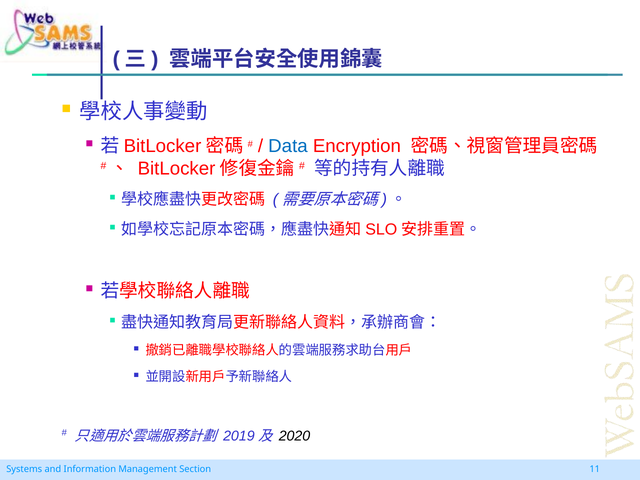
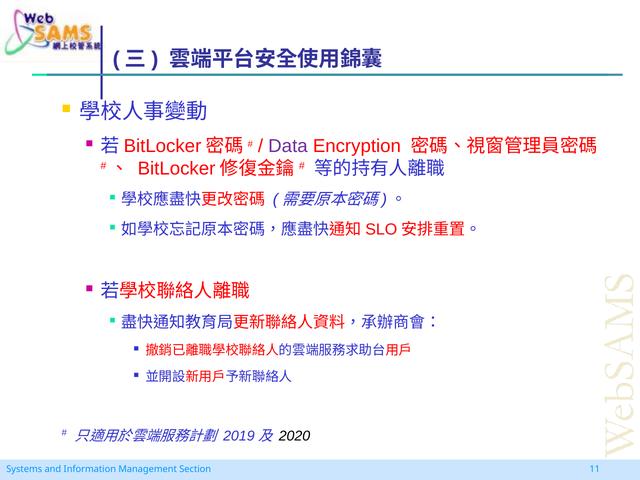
Data colour: blue -> purple (288, 146)
